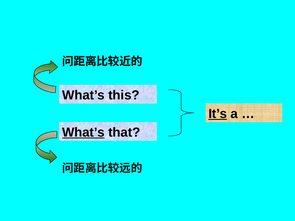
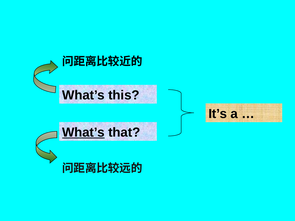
It’s underline: present -> none (218, 114)
